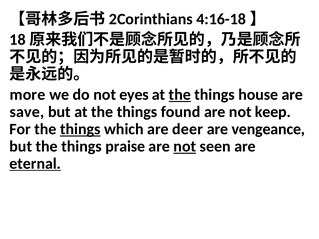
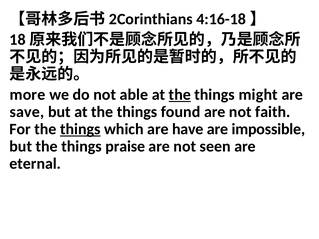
eyes: eyes -> able (134, 95)
house: house -> might (258, 95)
keep: keep -> faith (273, 112)
deer: deer -> have (188, 129)
vengeance: vengeance -> impossible (268, 129)
not underline: present -> none (185, 146)
eternal underline: present -> none (35, 164)
